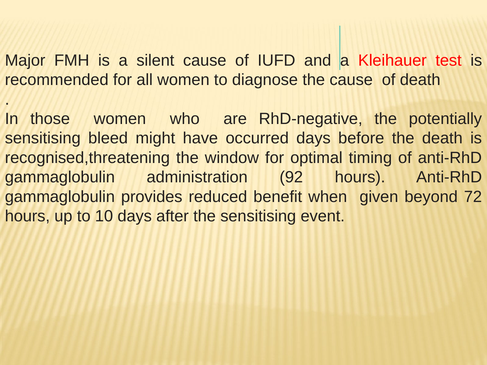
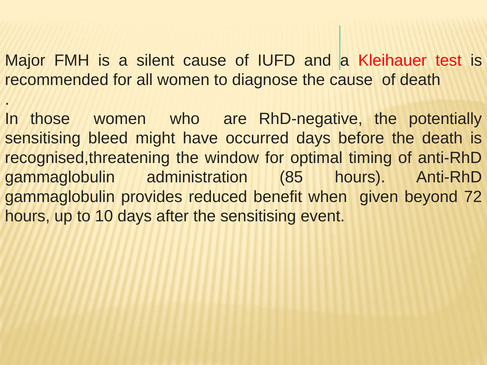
92: 92 -> 85 (291, 177)
